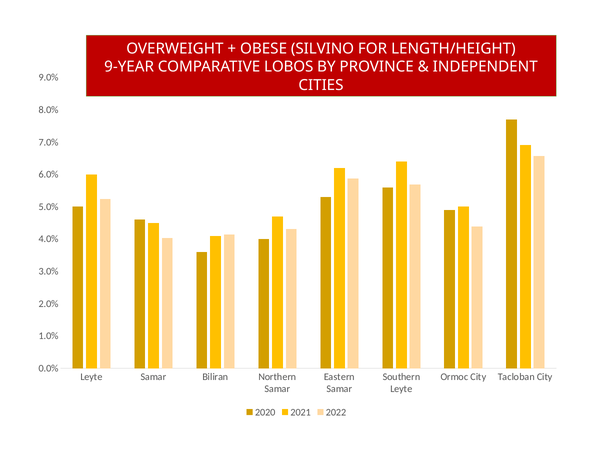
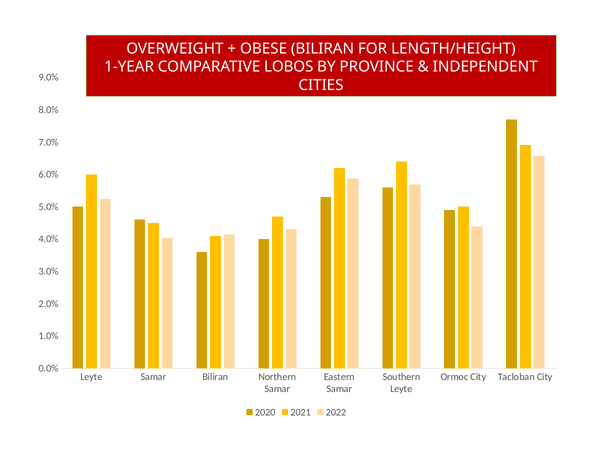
OBESE SILVINO: SILVINO -> BILIRAN (323, 49)
9-YEAR: 9-YEAR -> 1-YEAR (129, 67)
